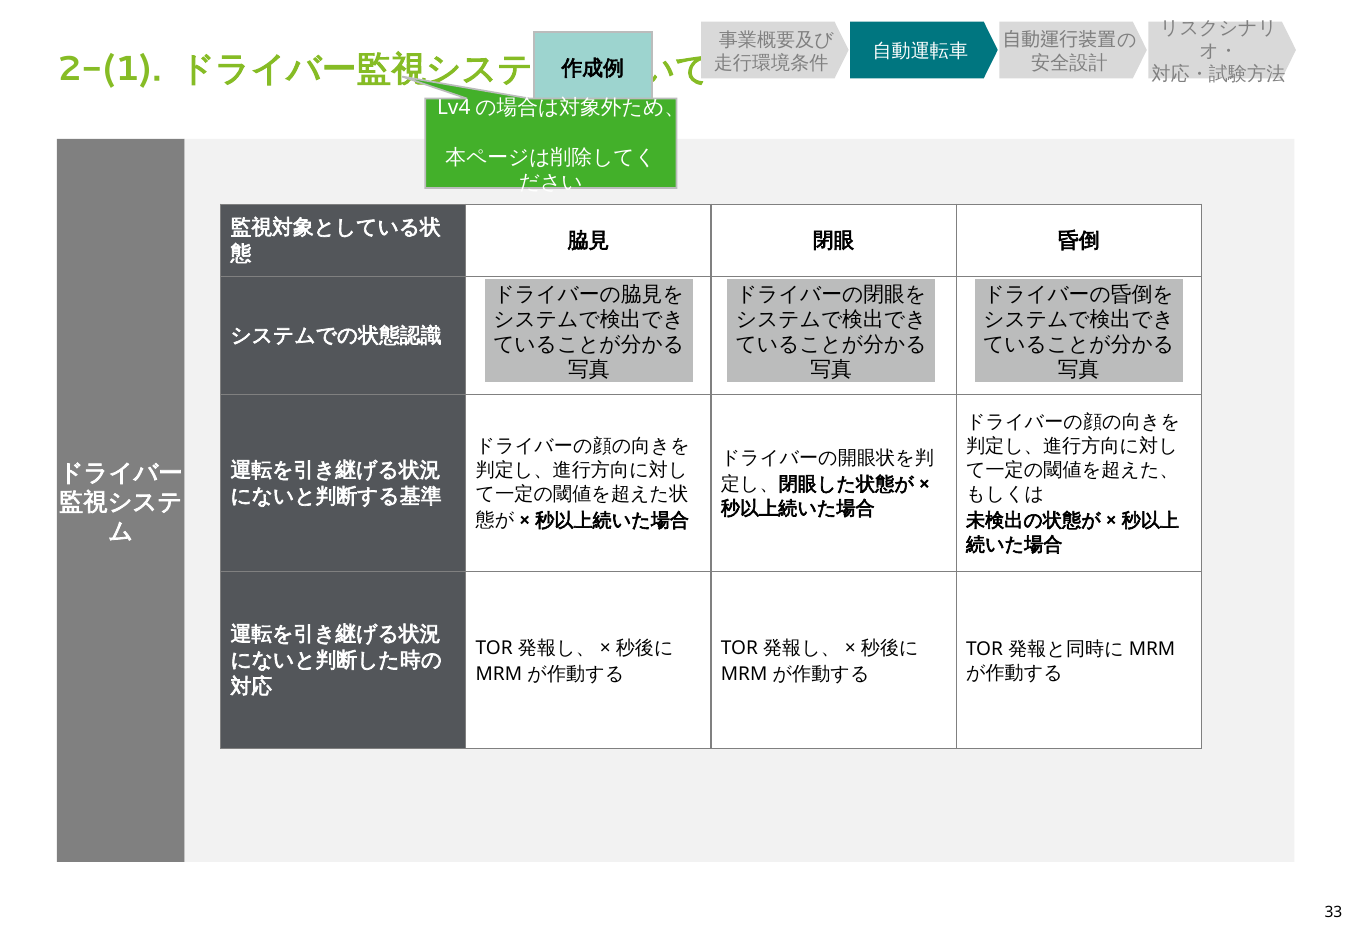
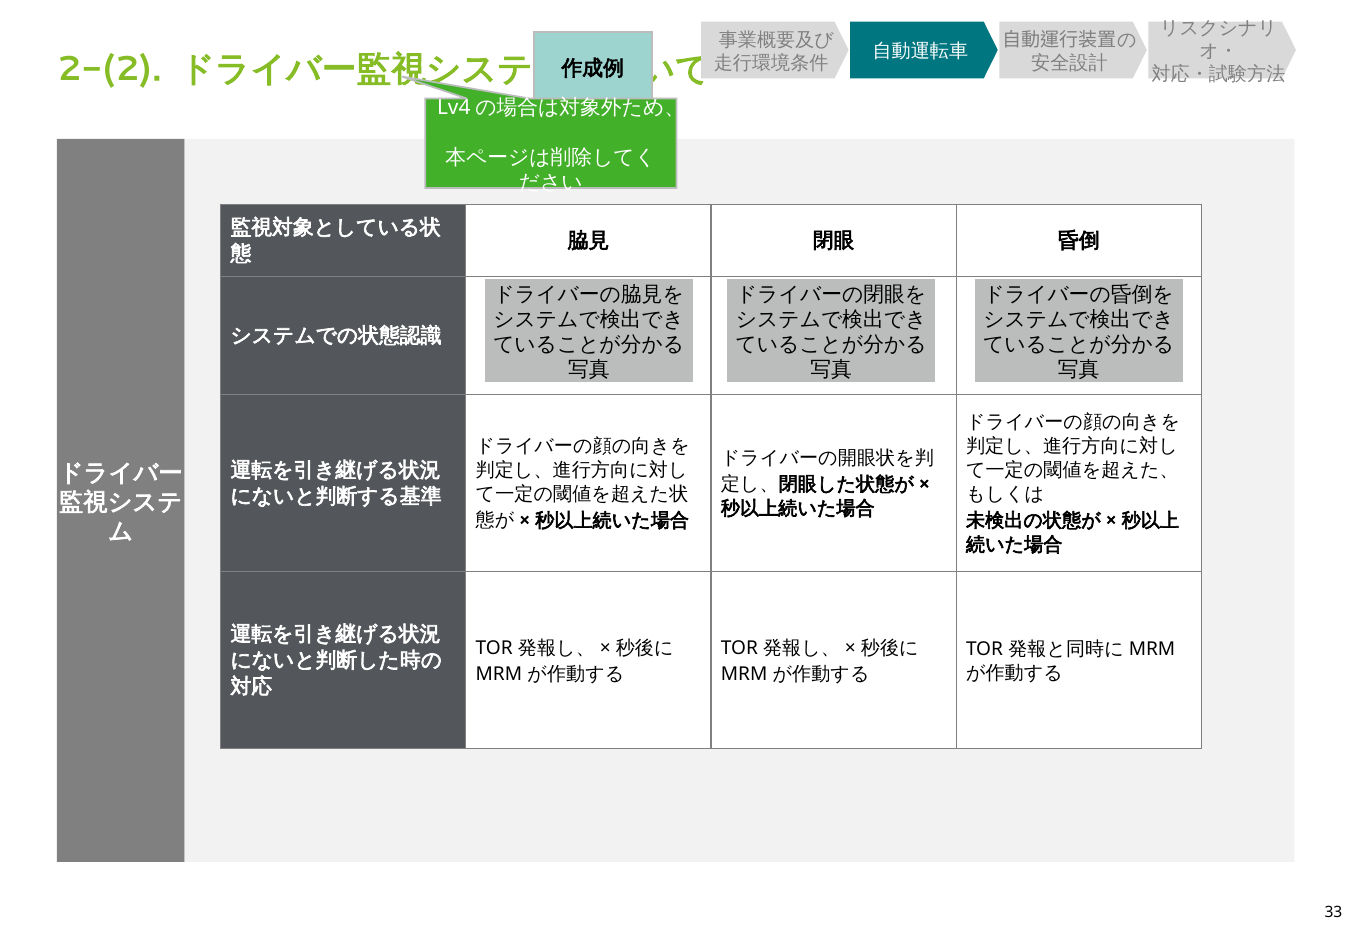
2-(1: 2-(1 -> 2-(2 (109, 69)
